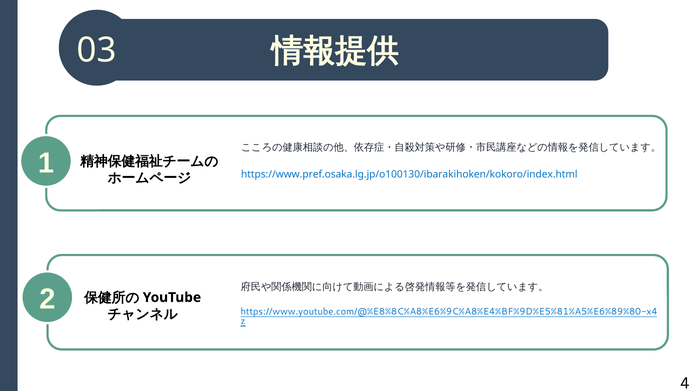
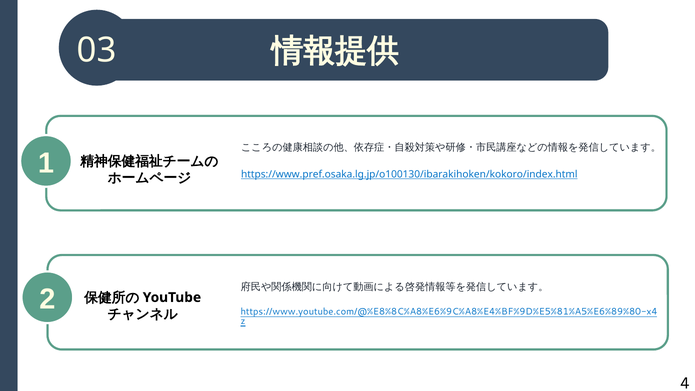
https://www.pref.osaka.lg.jp/o100130/ibarakihoken/kokoro/index.html underline: none -> present (409, 174)
